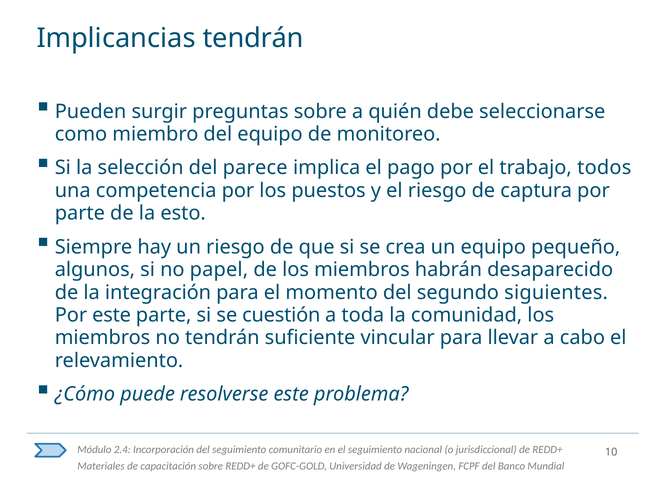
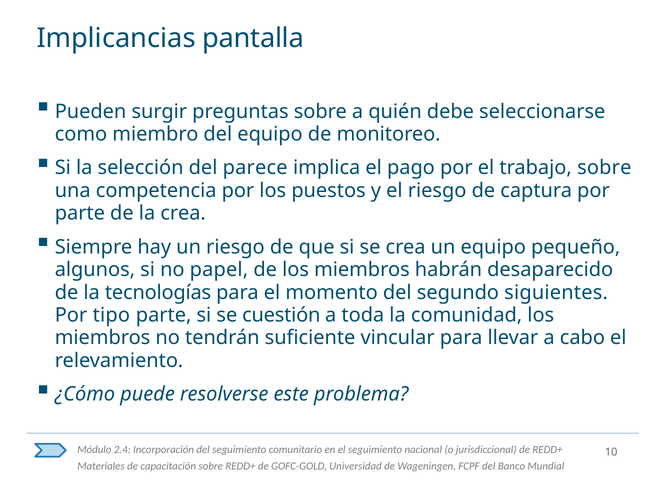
Implicancias tendrán: tendrán -> pantalla (253, 38)
trabajo todos: todos -> sobre (604, 168)
la esto: esto -> crea (183, 213)
integración: integración -> tecnologías (158, 293)
Por este: este -> tipo (111, 315)
